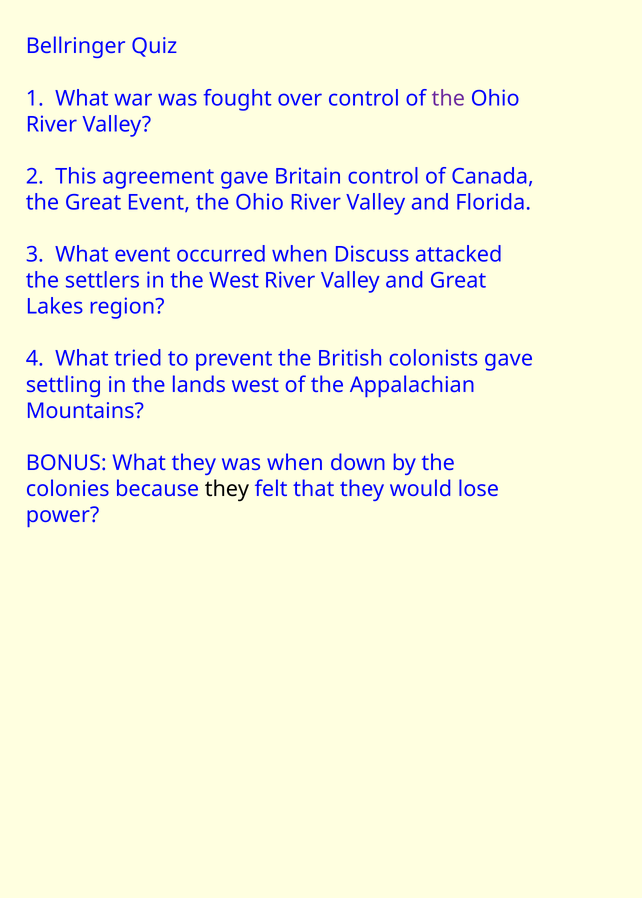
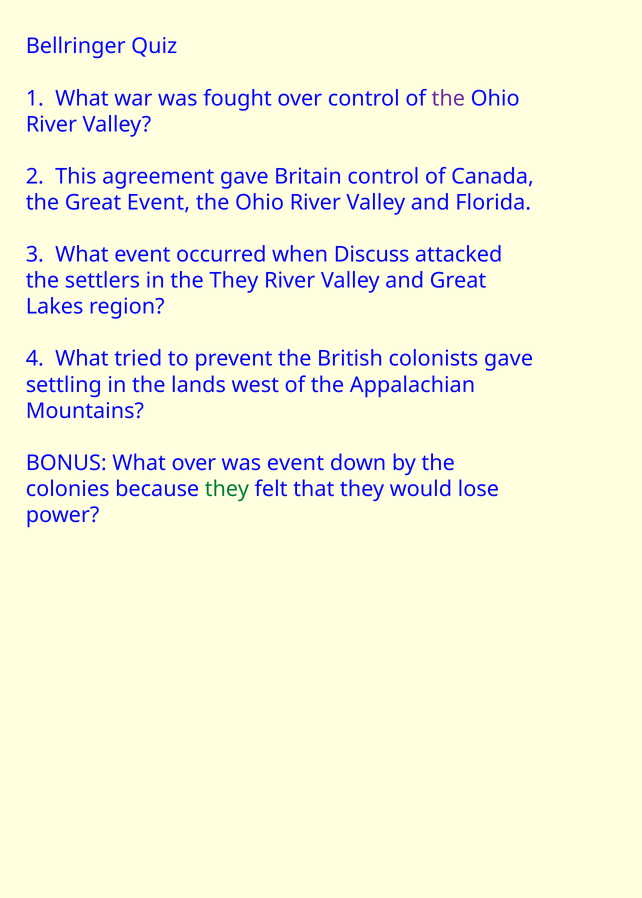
the West: West -> They (234, 280)
What they: they -> over (194, 463)
was when: when -> event (295, 463)
they colour: black -> green (227, 489)
